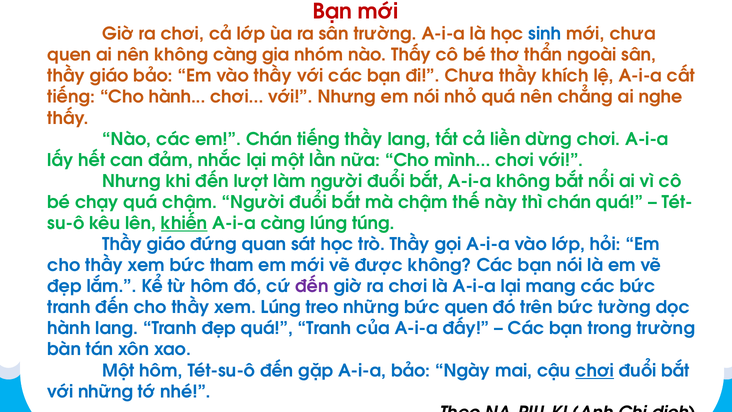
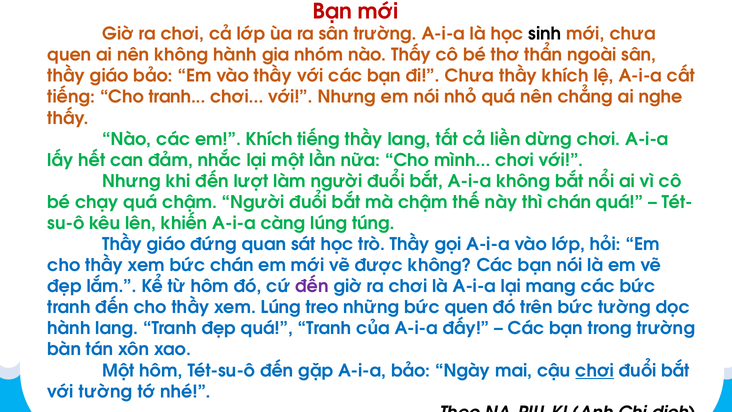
sinh colour: blue -> black (545, 34)
không càng: càng -> hành (235, 55)
Cho hành: hành -> tranh (177, 97)
em Chán: Chán -> Khích (269, 139)
khiến underline: present -> none (184, 223)
bức tham: tham -> chán (232, 265)
với những: những -> tường (106, 392)
